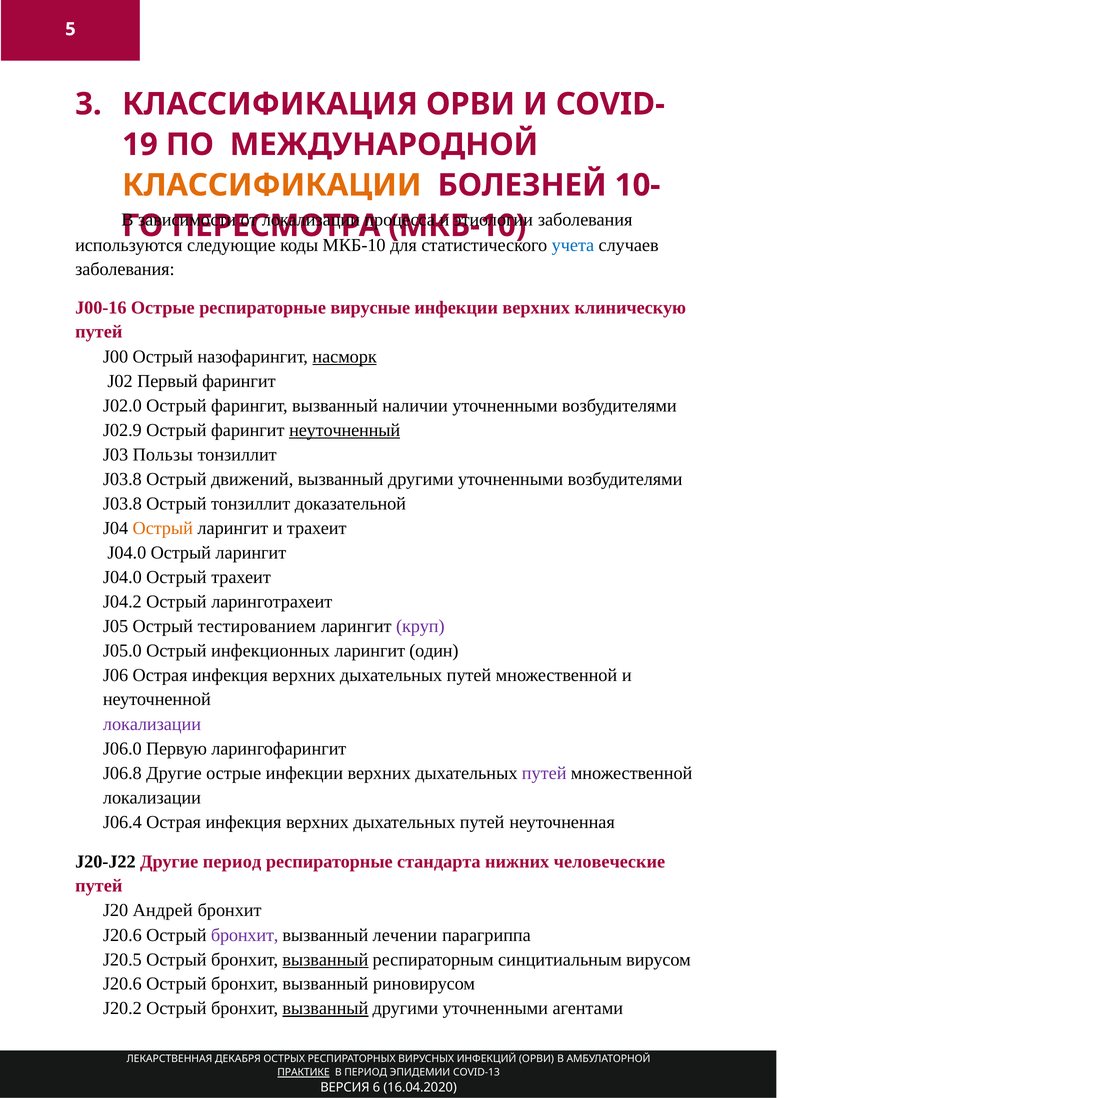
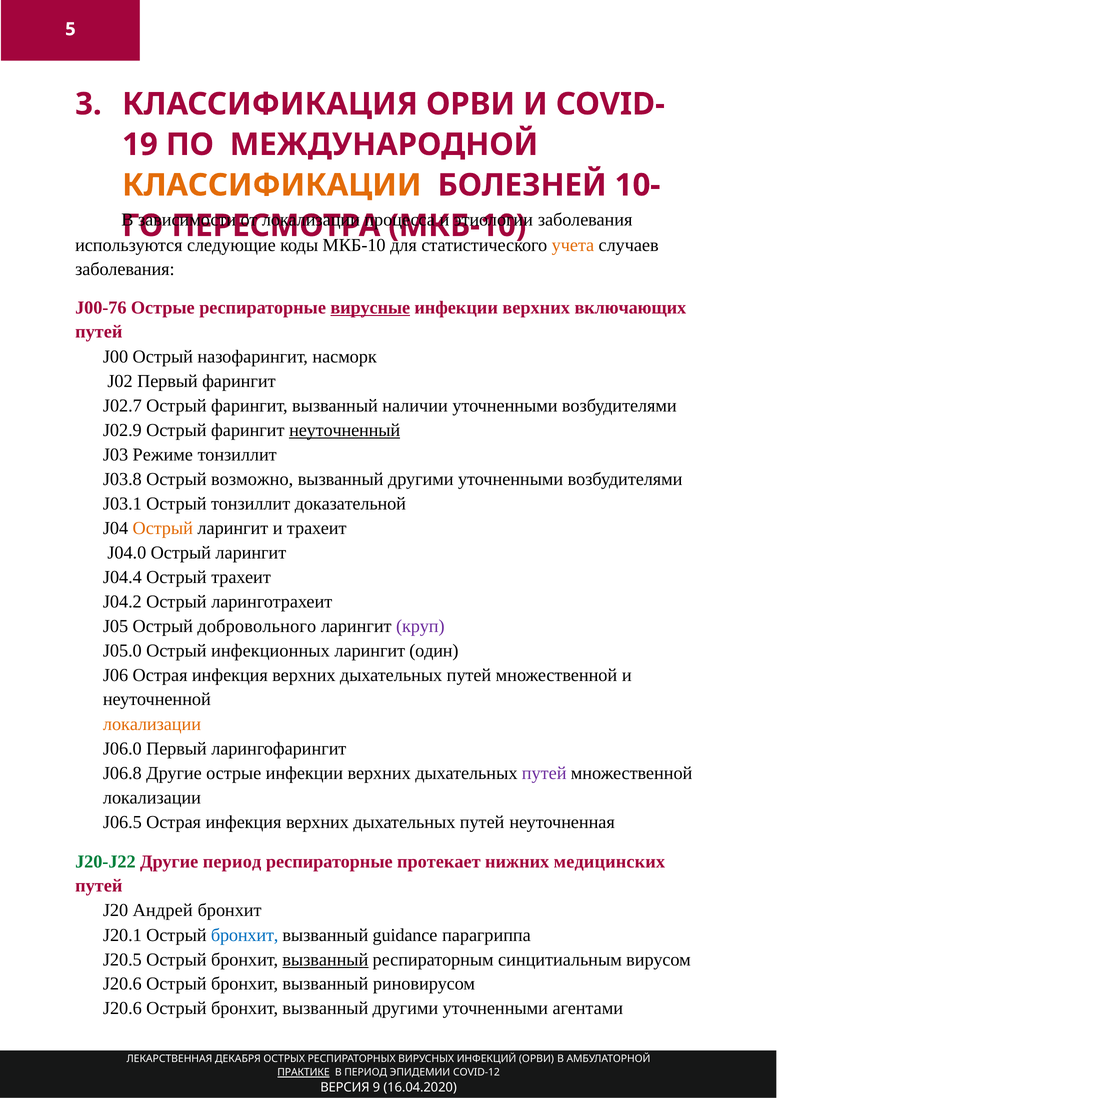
учета colour: blue -> orange (573, 245)
J00-16: J00-16 -> J00-76 (101, 308)
вирусные underline: none -> present (370, 308)
клиническую: клиническую -> включающих (630, 308)
насморк underline: present -> none (345, 356)
J02.0: J02.0 -> J02.7 (122, 406)
Пользы: Пользы -> Режиме (163, 455)
движений: движений -> возможно (252, 479)
J03.8: J03.8 -> J03.1 (122, 504)
J04.0: J04.0 -> J04.4 (122, 577)
тестированием: тестированием -> добровольного (257, 626)
локализации colour: purple -> orange (152, 724)
J06.0 Первую: Первую -> Первый (176, 749)
J06.4: J06.4 -> J06.5 (122, 822)
J20-J22 colour: black -> green (105, 862)
стандарта: стандарта -> протекает (439, 862)
человеческие: человеческие -> медицинских (609, 862)
J20.6: J20.6 -> J20.1 (122, 935)
бронхит colour: purple -> blue (245, 935)
лечении: лечении -> guidance (405, 935)
J20.2: J20.2 -> J20.6 (122, 1008)
вызванный underline: present -> none (325, 1008)
COVID-13: COVID-13 -> COVID-12 (477, 1073)
6: 6 -> 9 (376, 1087)
